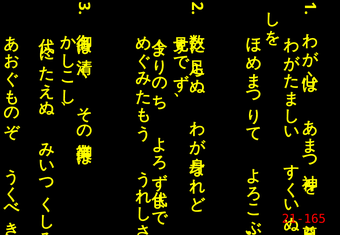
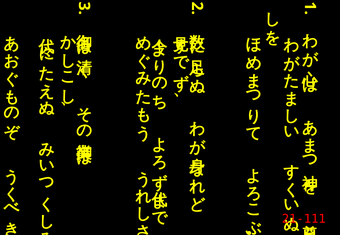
21-165: 21-165 -> 21-111 (304, 219)
